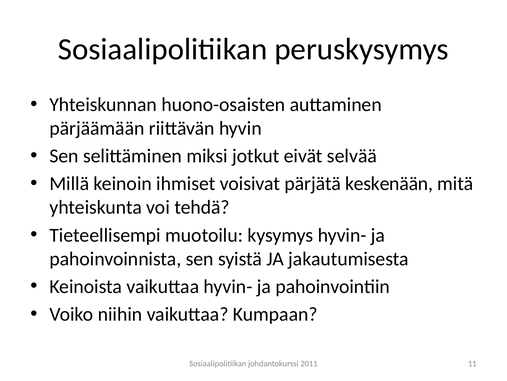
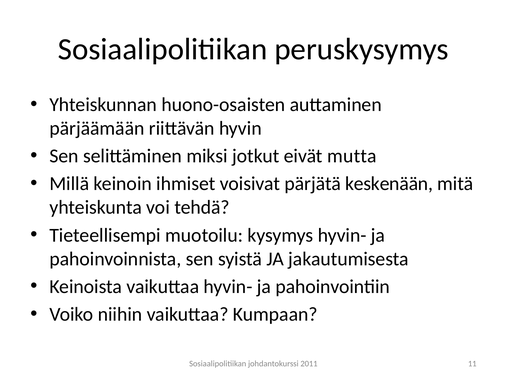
selvää: selvää -> mutta (352, 156)
